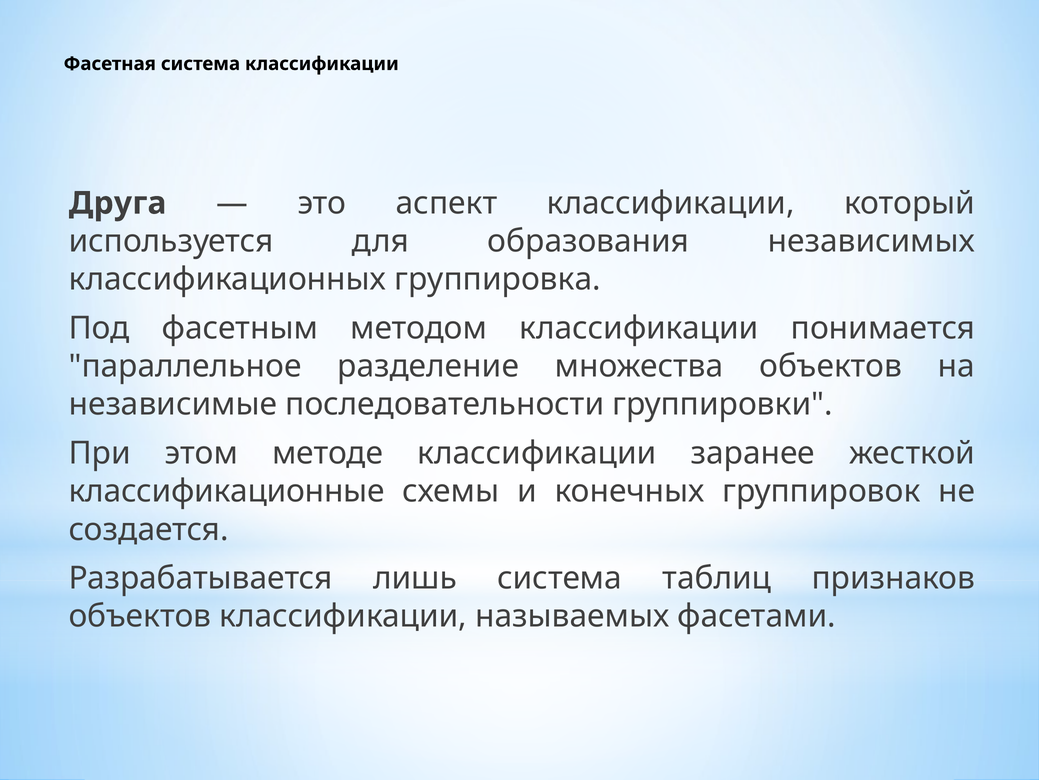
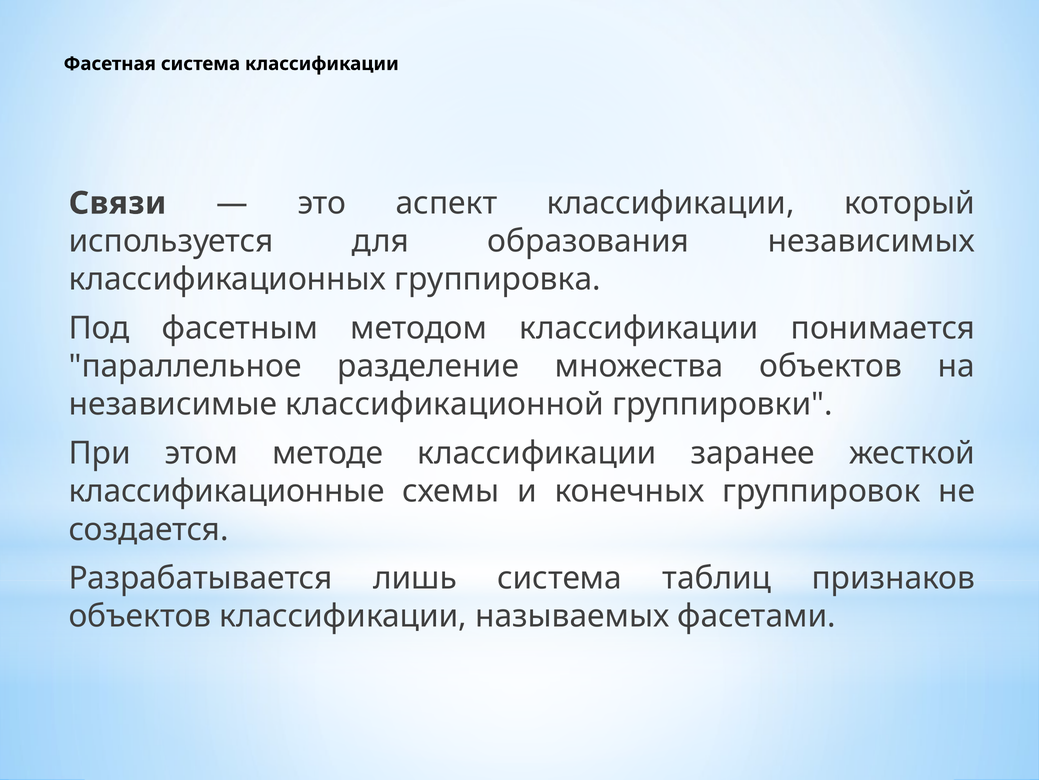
Друга: Друга -> Связи (118, 203)
последовательности: последовательности -> классификационной (445, 404)
